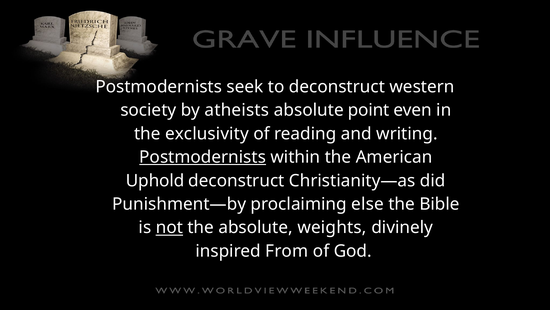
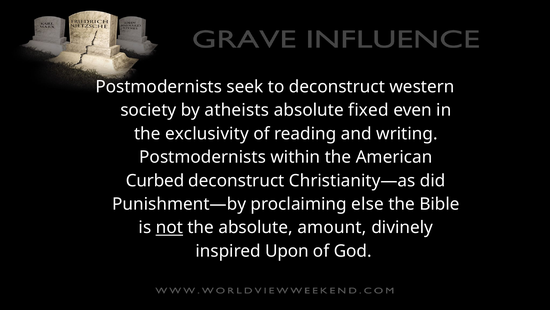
point: point -> fixed (369, 110)
Postmodernists underline: present -> none (203, 157)
Uphold: Uphold -> Curbed (155, 180)
weights: weights -> amount (332, 227)
From: From -> Upon (287, 251)
